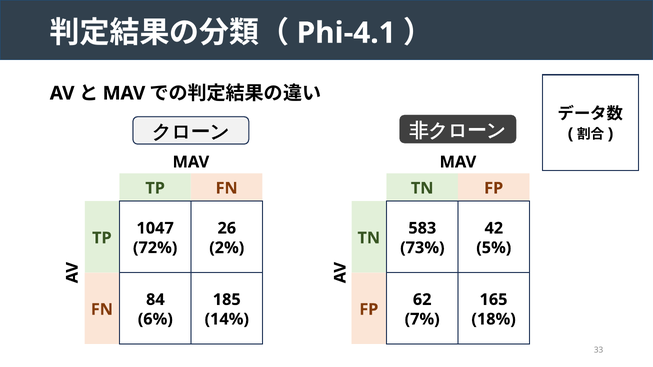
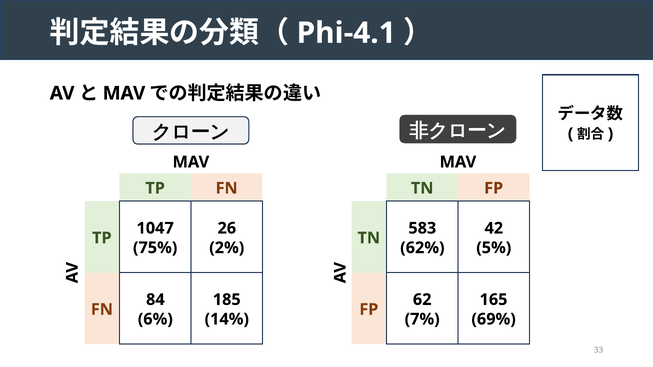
72%: 72% -> 75% (155, 248)
73%: 73% -> 62% (422, 248)
18%: 18% -> 69% (494, 319)
